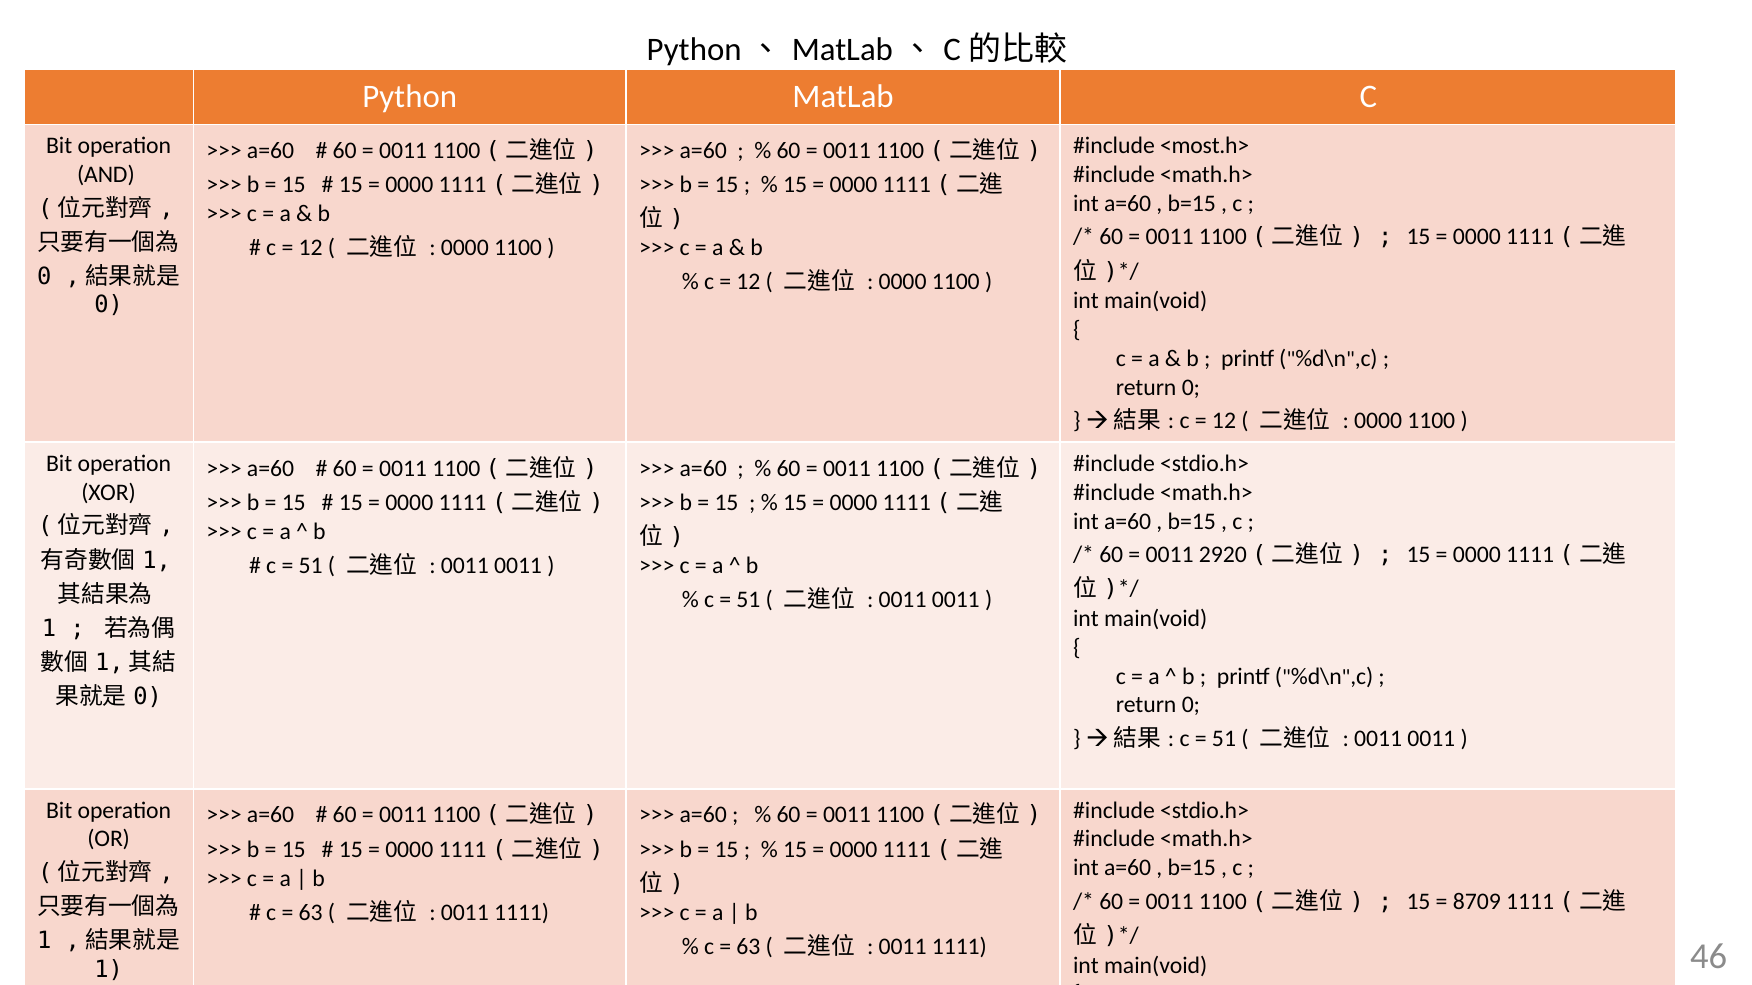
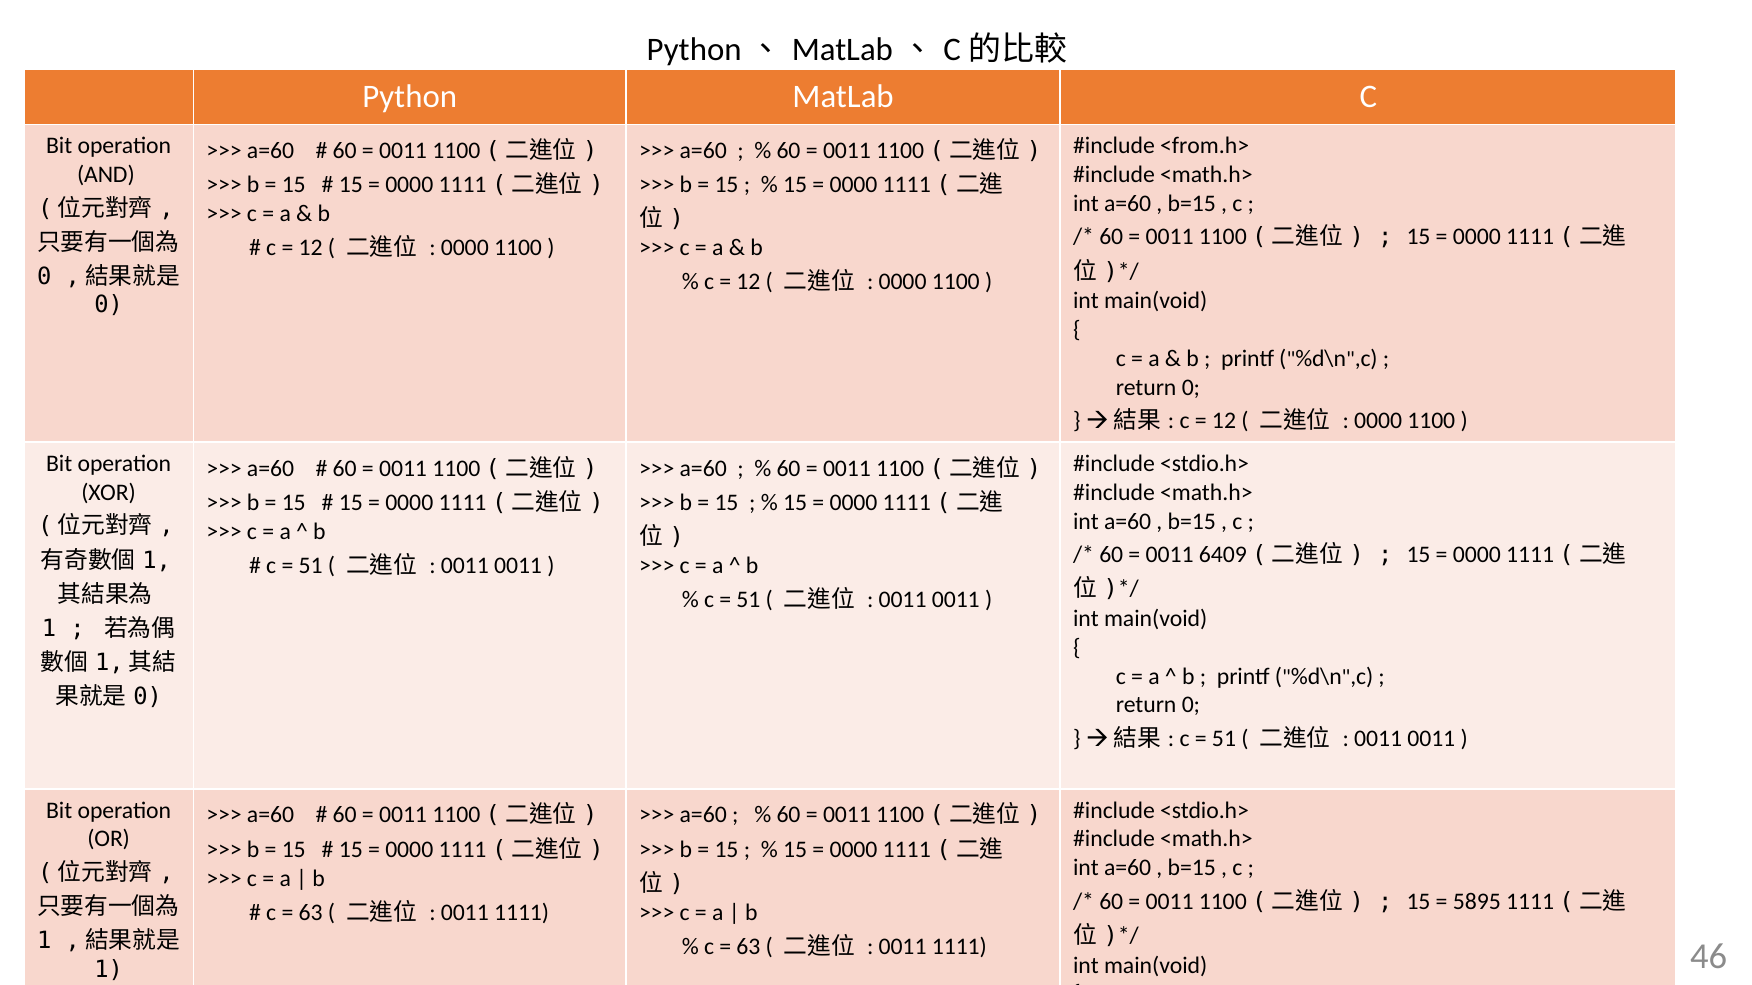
<most.h>: <most.h> -> <from.h> (1205, 146)
2920: 2920 -> 6409 (1223, 555)
8709: 8709 -> 5895 (1477, 902)
